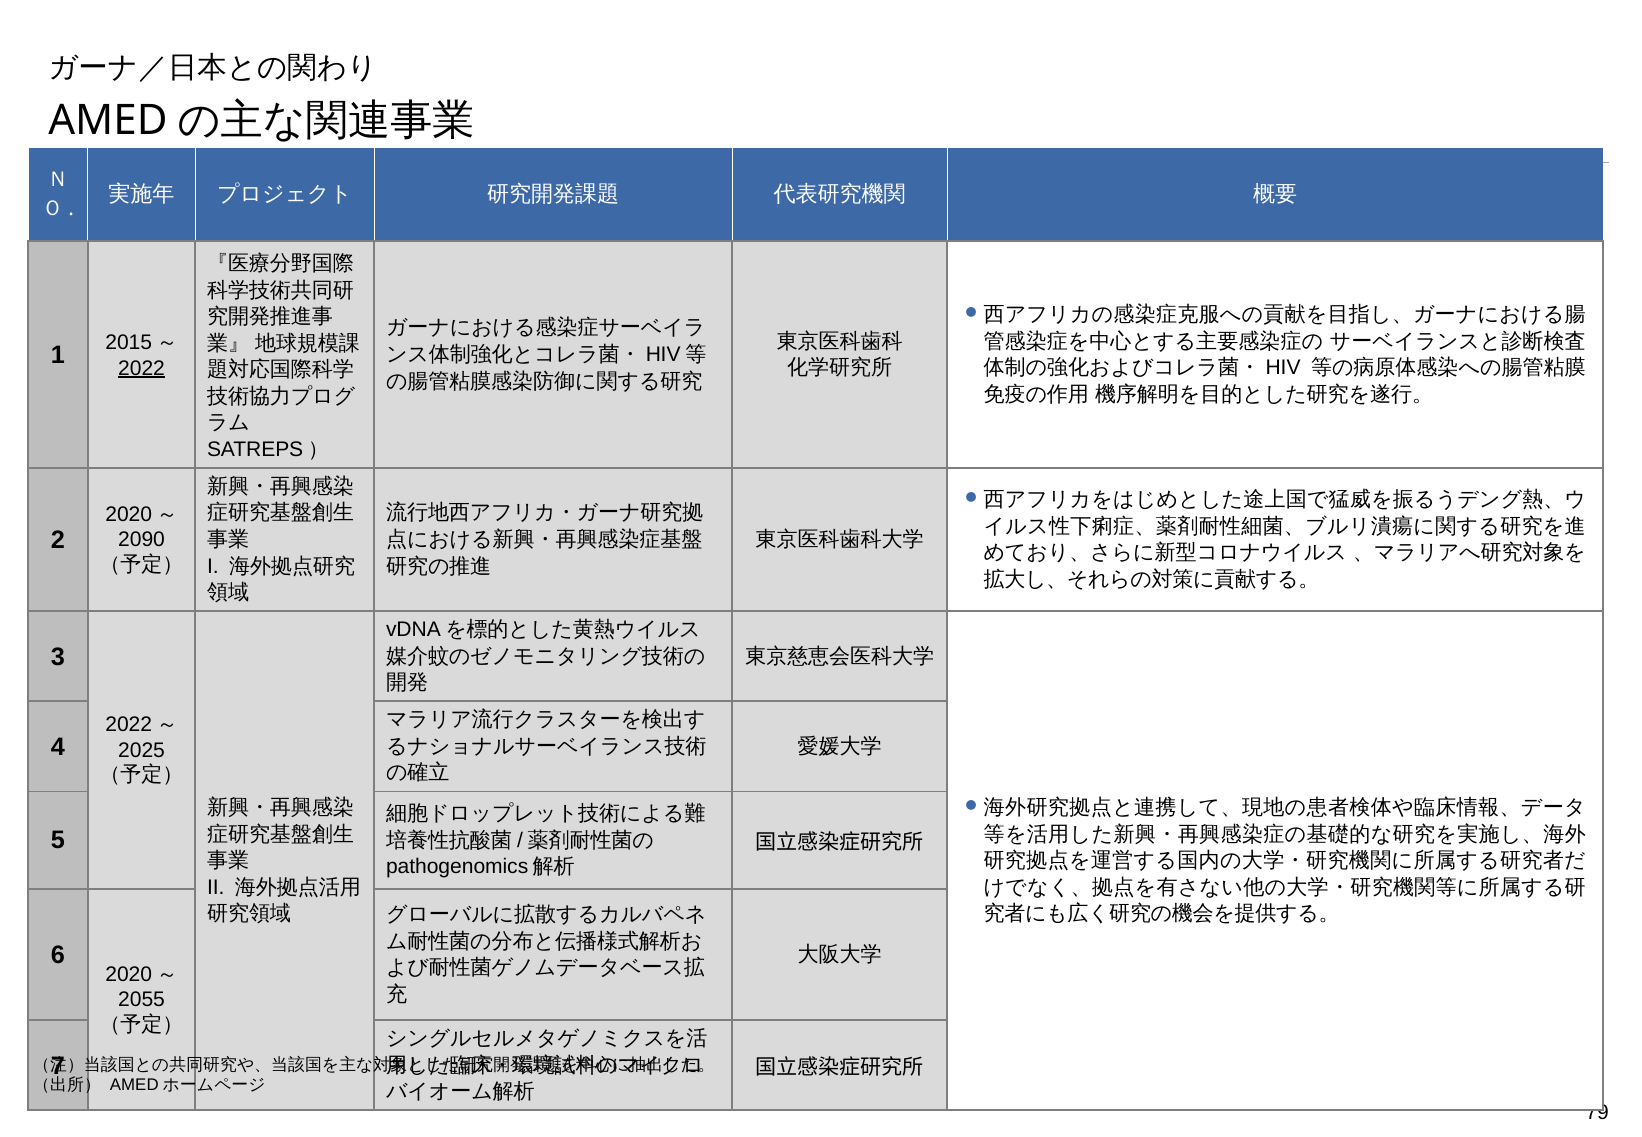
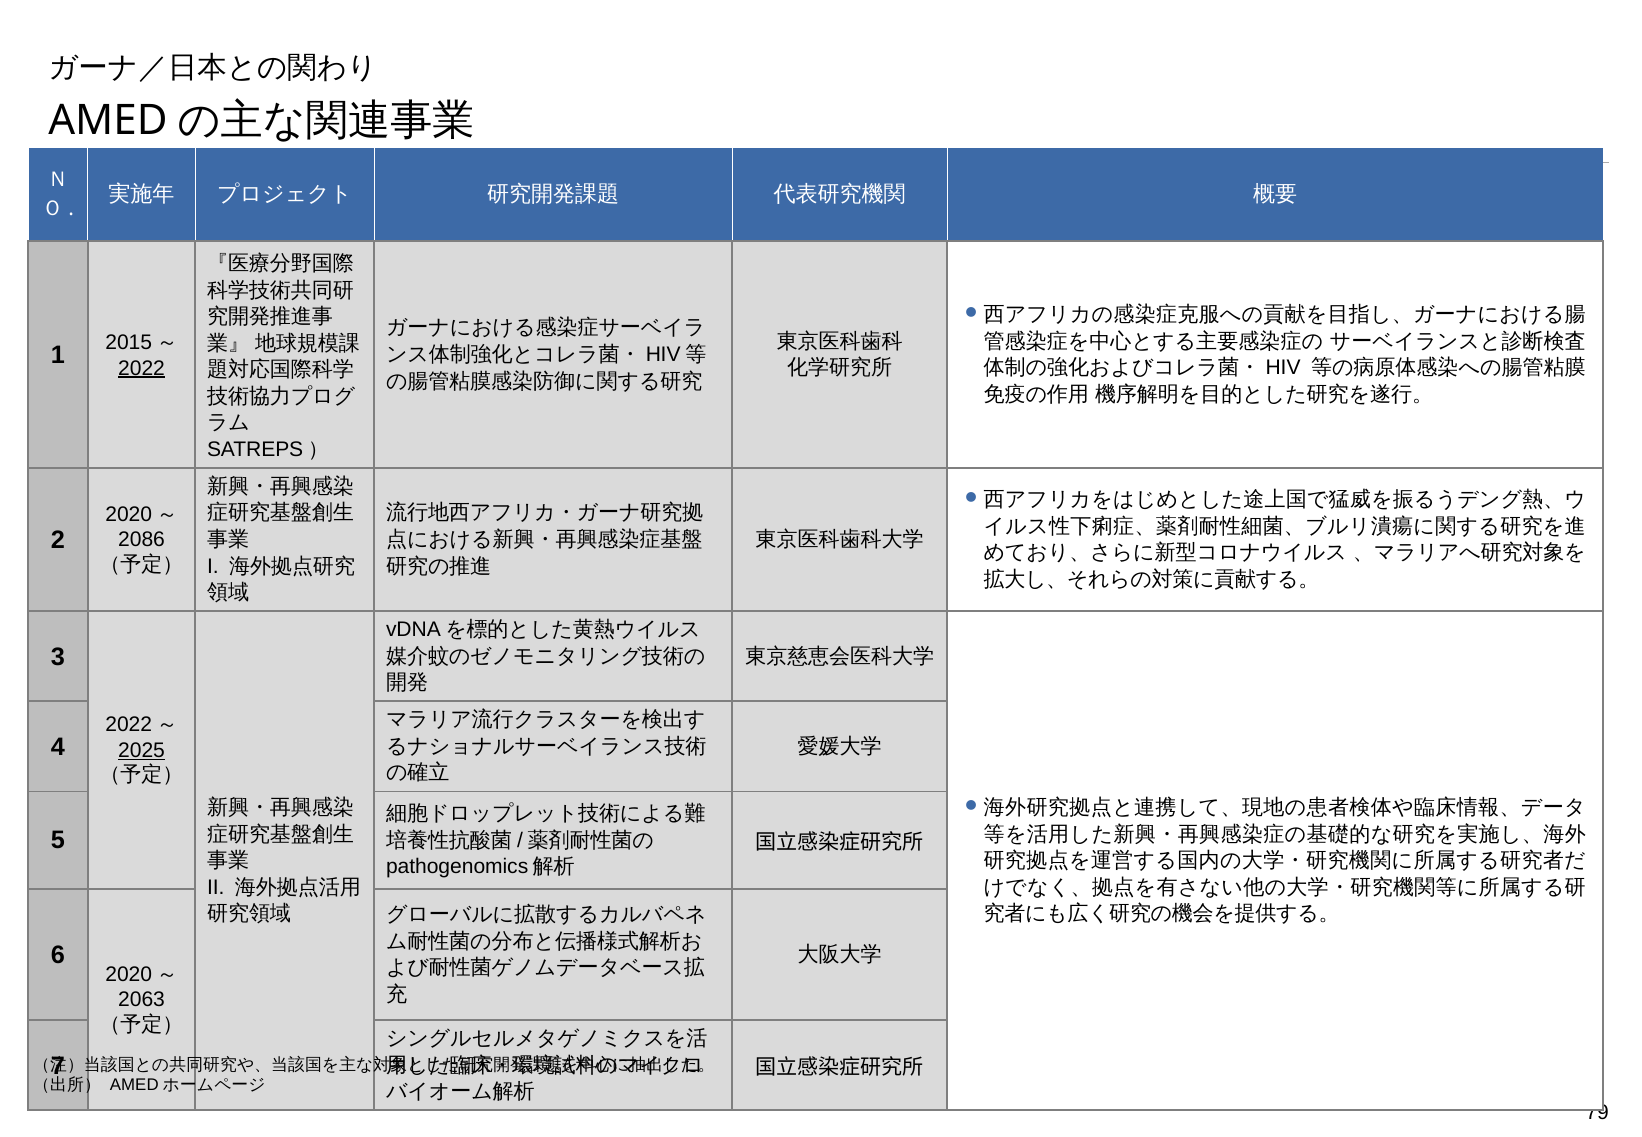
2090: 2090 -> 2086 (142, 540)
2025 underline: none -> present (142, 750)
2055: 2055 -> 2063 (142, 1000)
